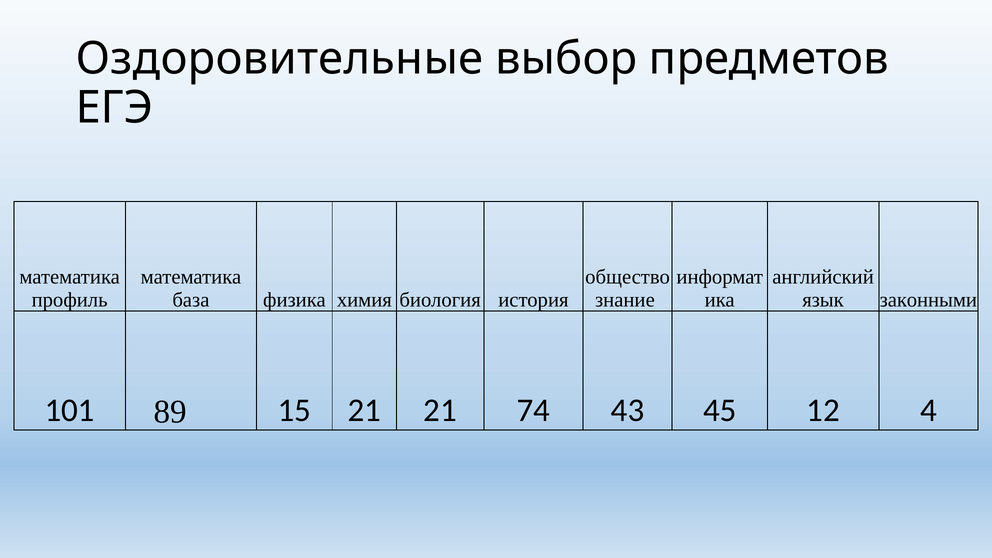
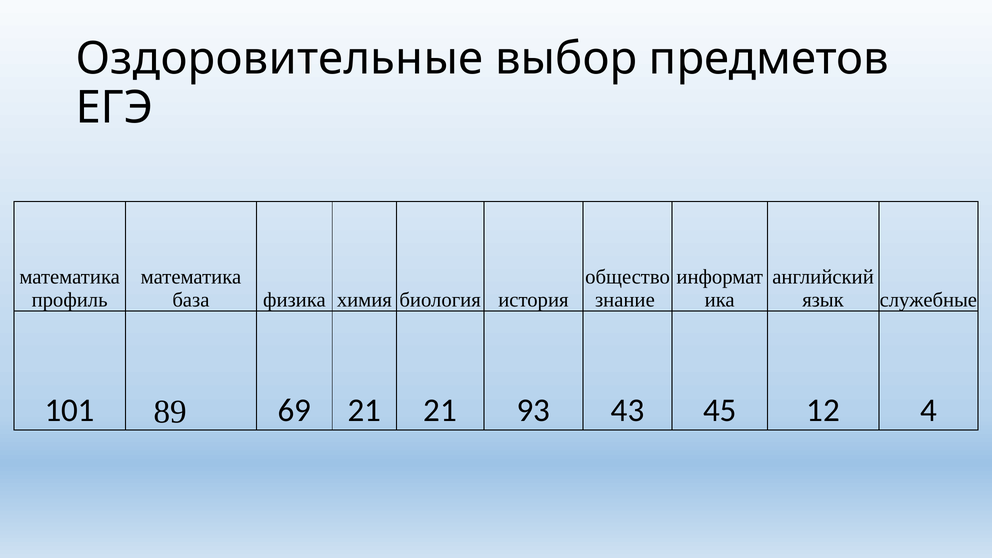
законными: законными -> служебные (928, 300)
15: 15 -> 69 (294, 410)
74: 74 -> 93 (533, 410)
